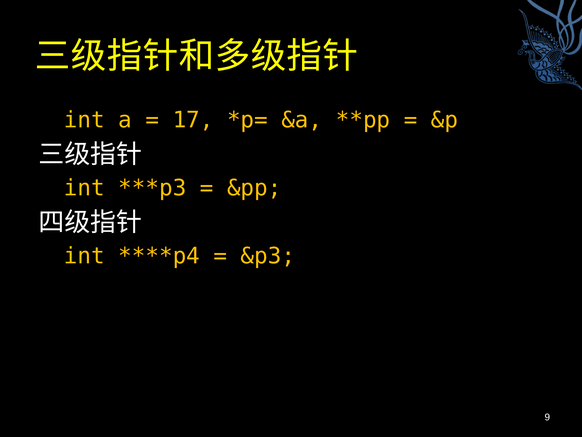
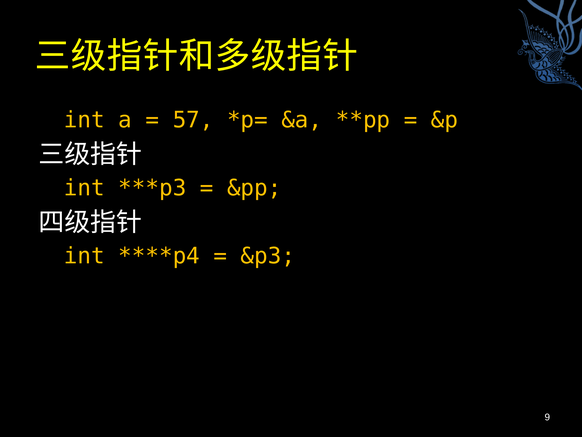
17: 17 -> 57 (193, 120)
